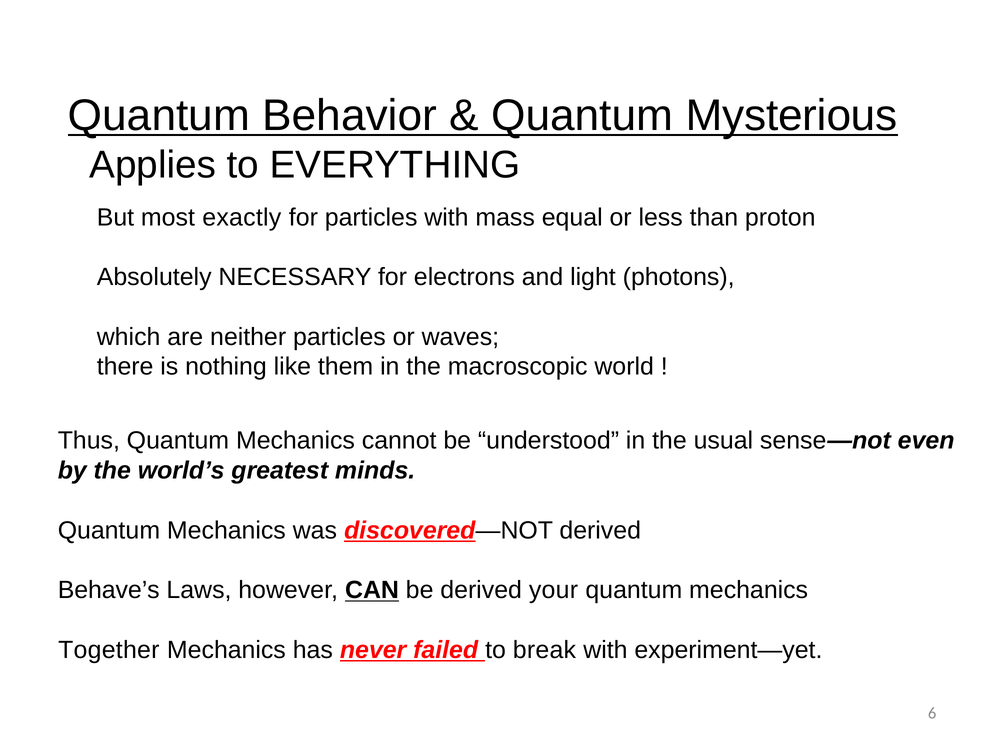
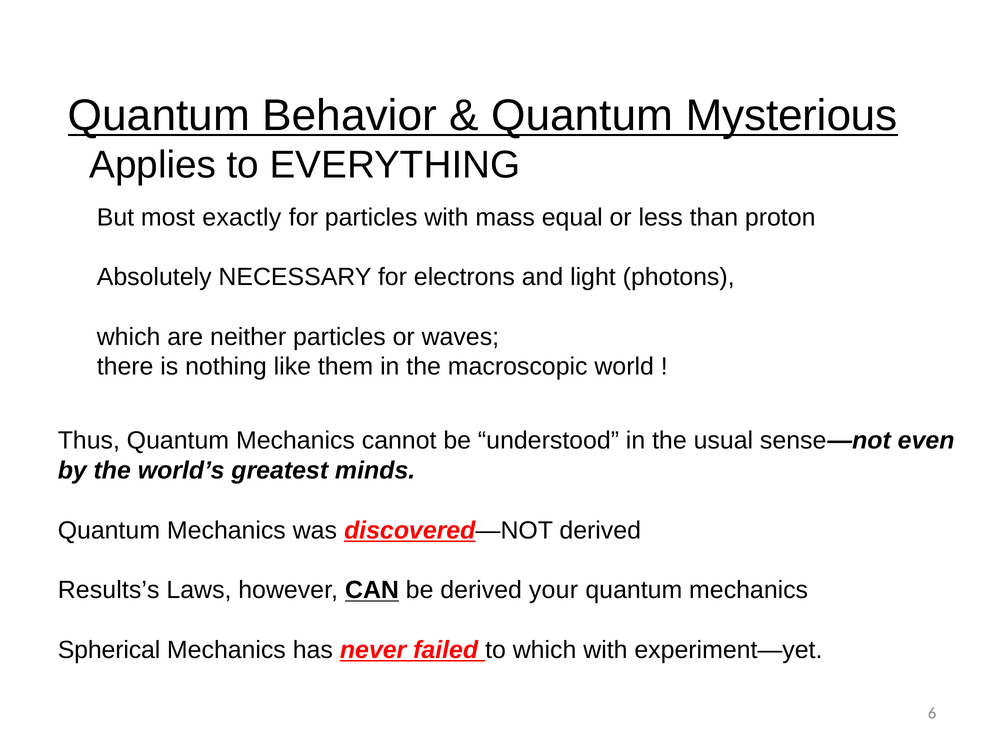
Behave’s: Behave’s -> Results’s (109, 590)
Together: Together -> Spherical (109, 650)
to break: break -> which (545, 650)
